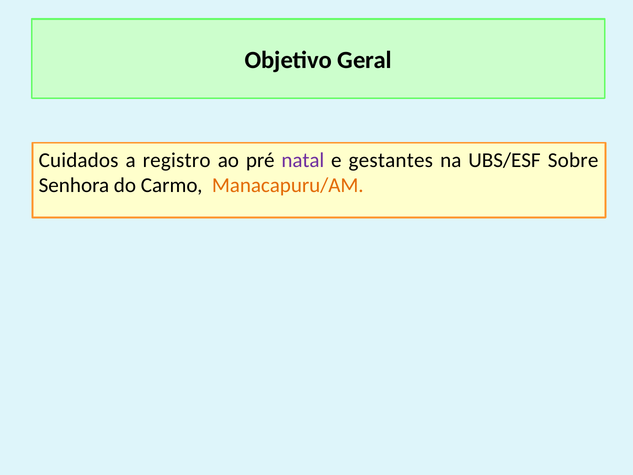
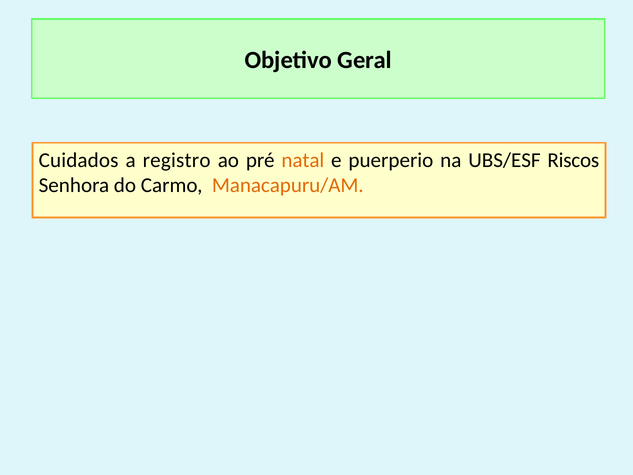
natal colour: purple -> orange (303, 160)
gestantes: gestantes -> puerperio (391, 160)
Sobre: Sobre -> Riscos (573, 160)
